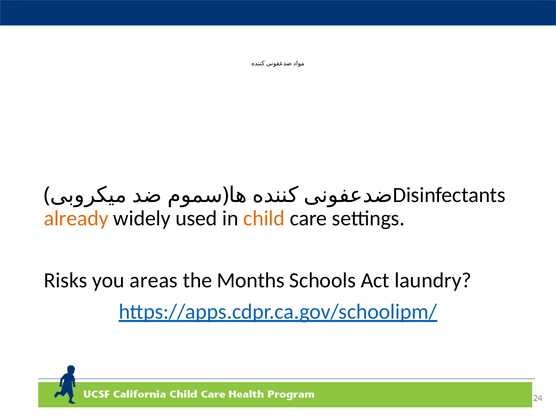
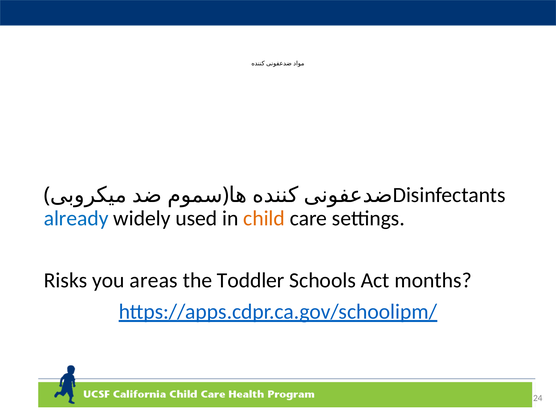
already colour: orange -> blue (76, 218)
Months: Months -> Toddler (251, 280)
laundry: laundry -> months (433, 280)
